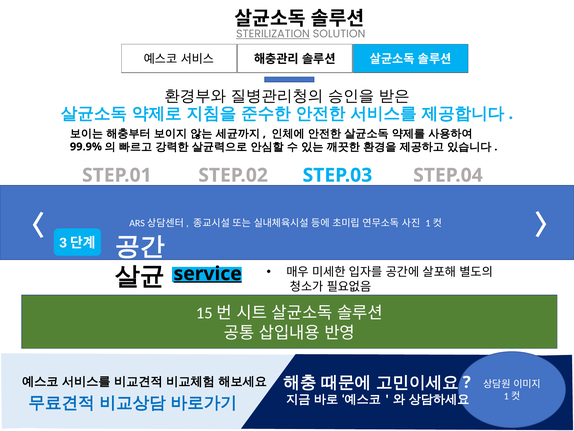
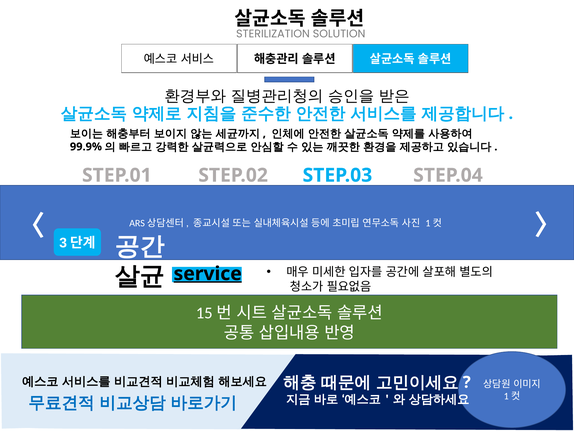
STERILIZATION underline: present -> none (273, 34)
